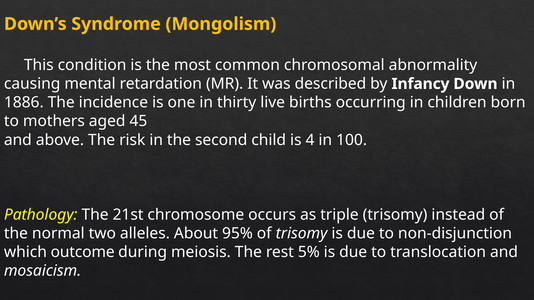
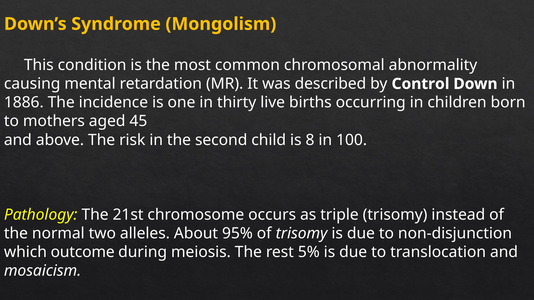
Infancy: Infancy -> Control (420, 84)
4: 4 -> 8 (310, 140)
